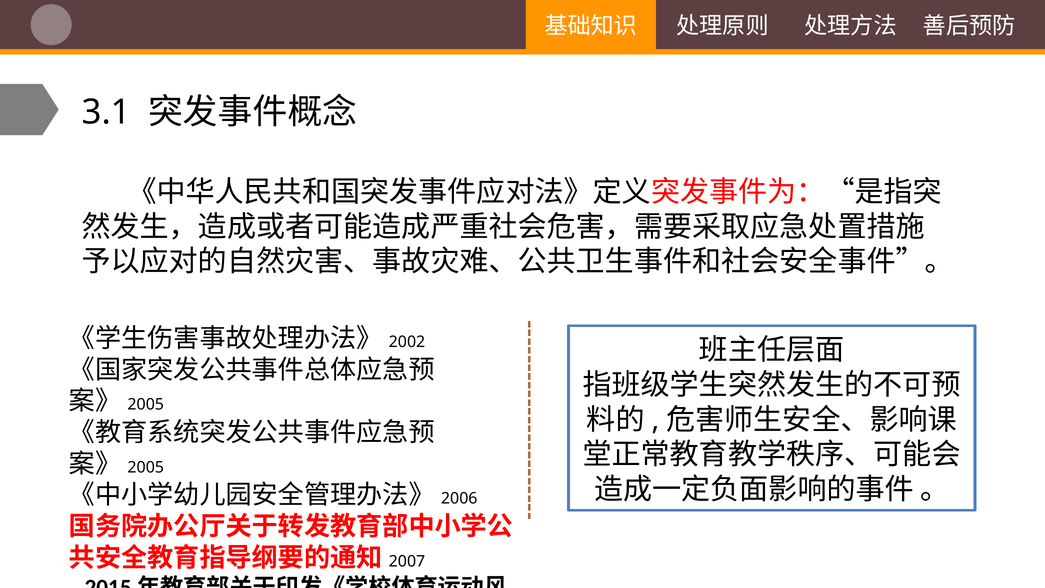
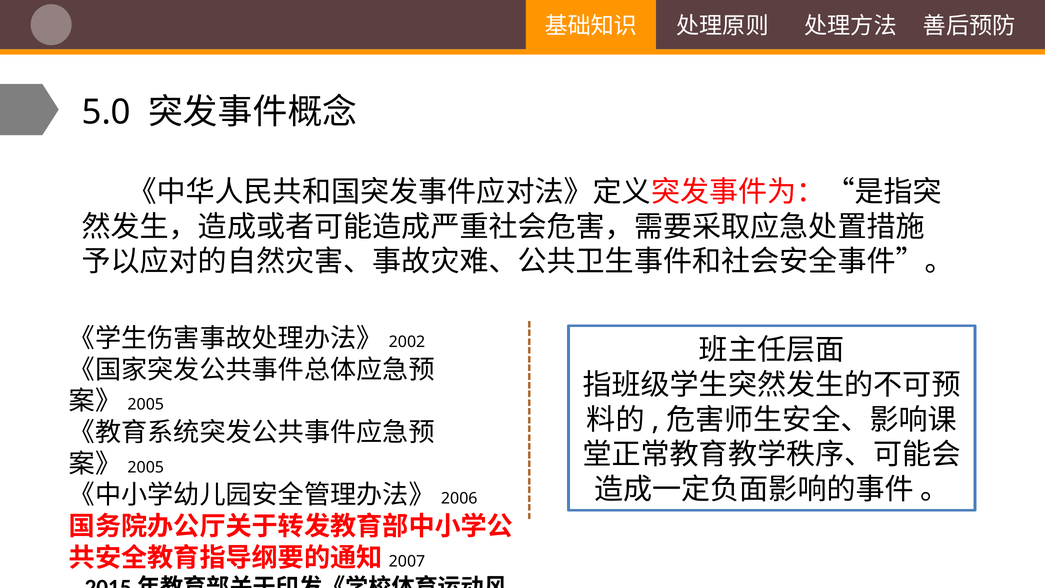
3.1: 3.1 -> 5.0 (106, 112)
